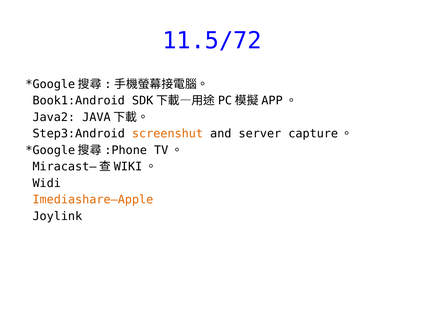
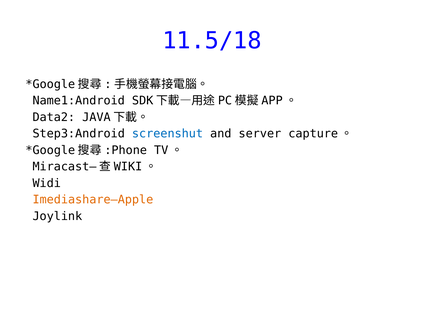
11.5/72: 11.5/72 -> 11.5/18 (212, 41)
Book1:Android: Book1:Android -> Name1:Android (79, 101)
Java2: Java2 -> Data2 (54, 117)
screenshut colour: orange -> blue (167, 134)
